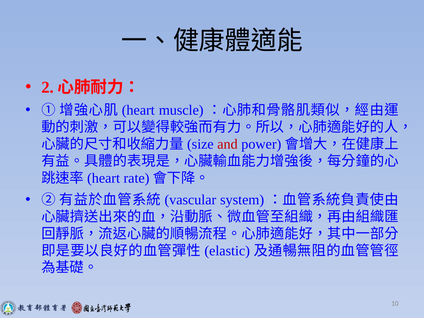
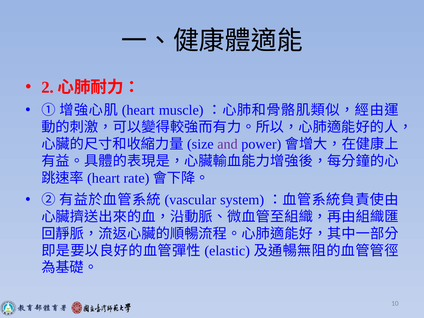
and colour: red -> purple (228, 144)
